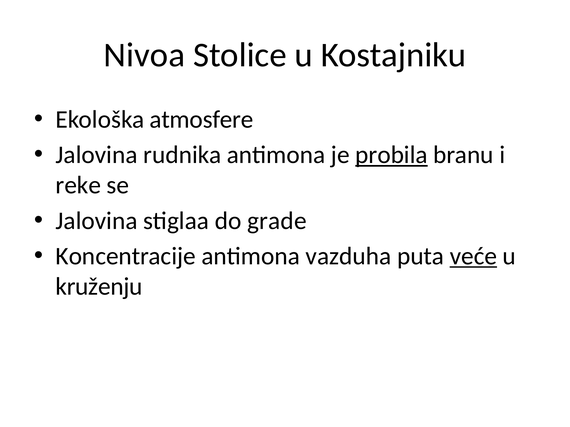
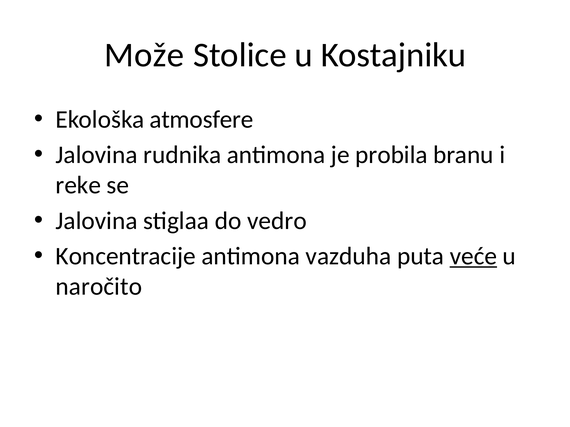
Nivoa: Nivoa -> Može (144, 55)
probila underline: present -> none (391, 155)
grade: grade -> vedro (277, 221)
kruženju: kruženju -> naročito (99, 287)
